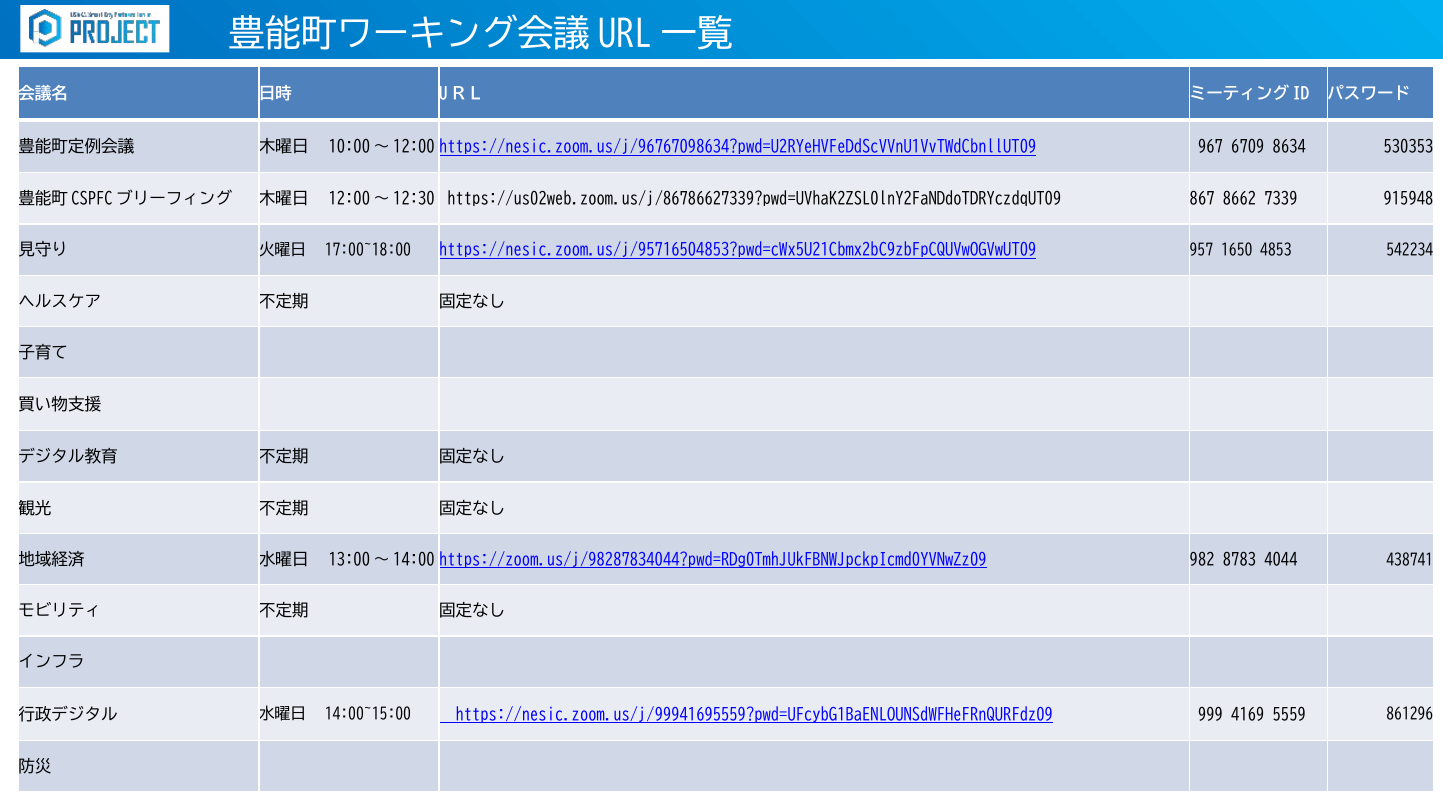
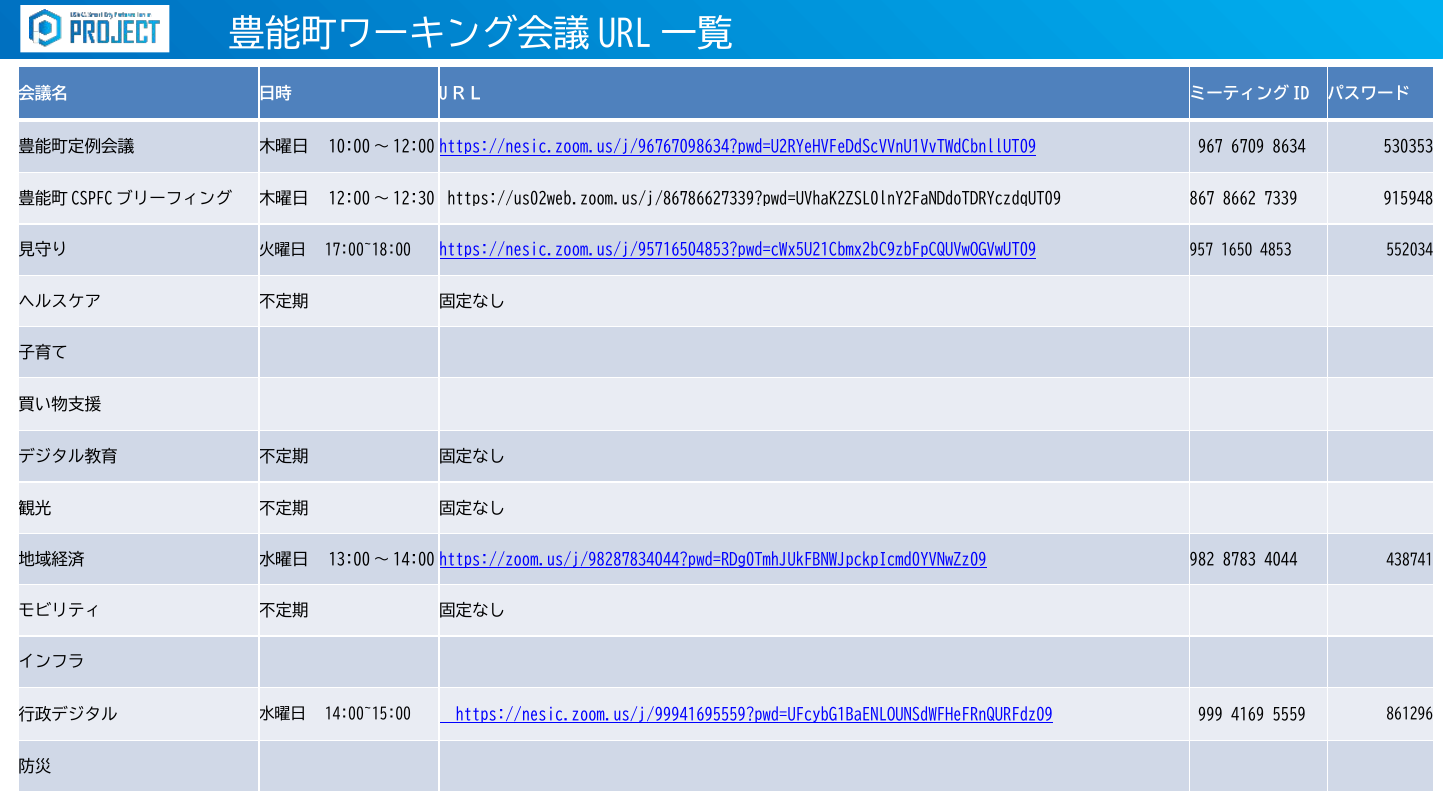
542234: 542234 -> 552034 (1410, 250)
